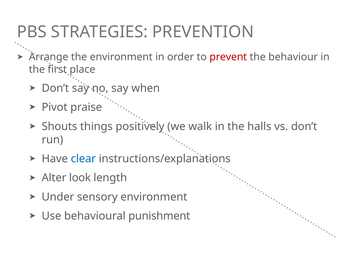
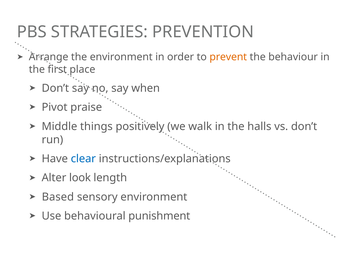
prevent colour: red -> orange (228, 57)
Shouts: Shouts -> Middle (59, 127)
Under: Under -> Based (58, 197)
